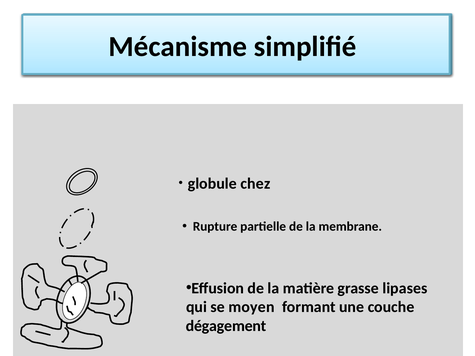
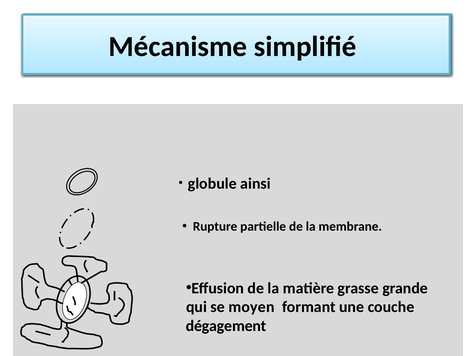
chez: chez -> ainsi (256, 184)
lipases: lipases -> grande (405, 288)
